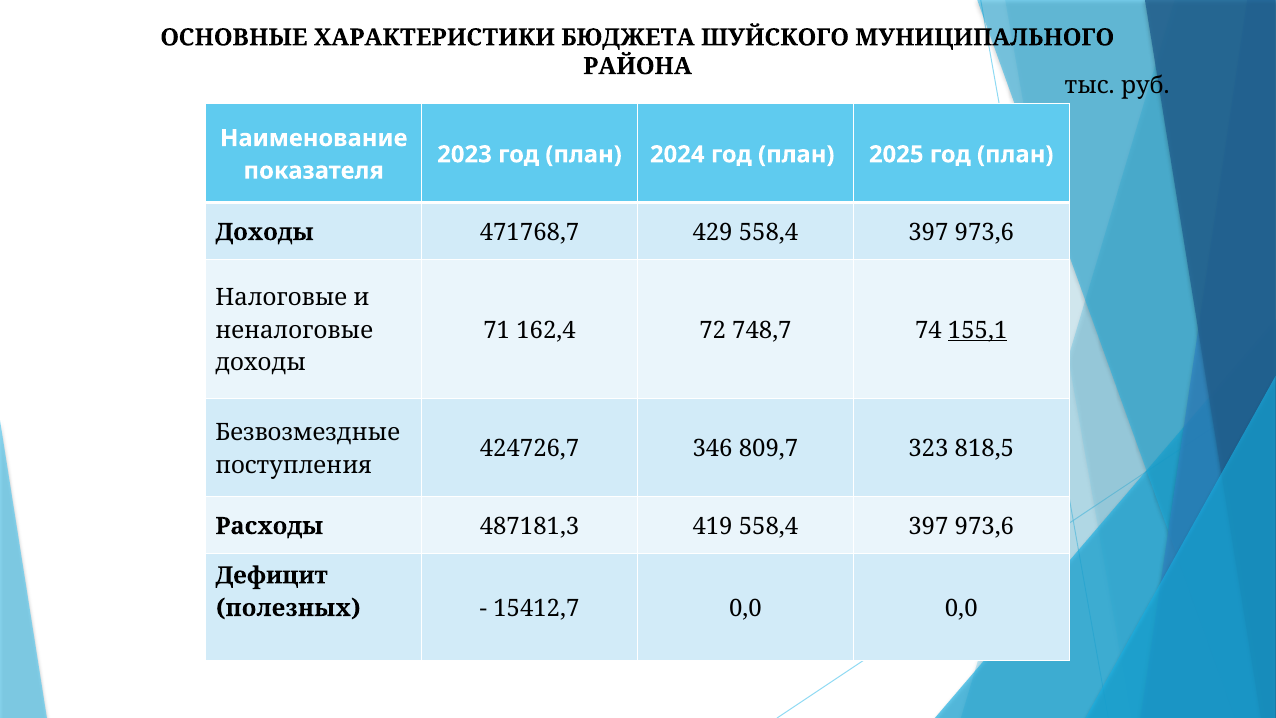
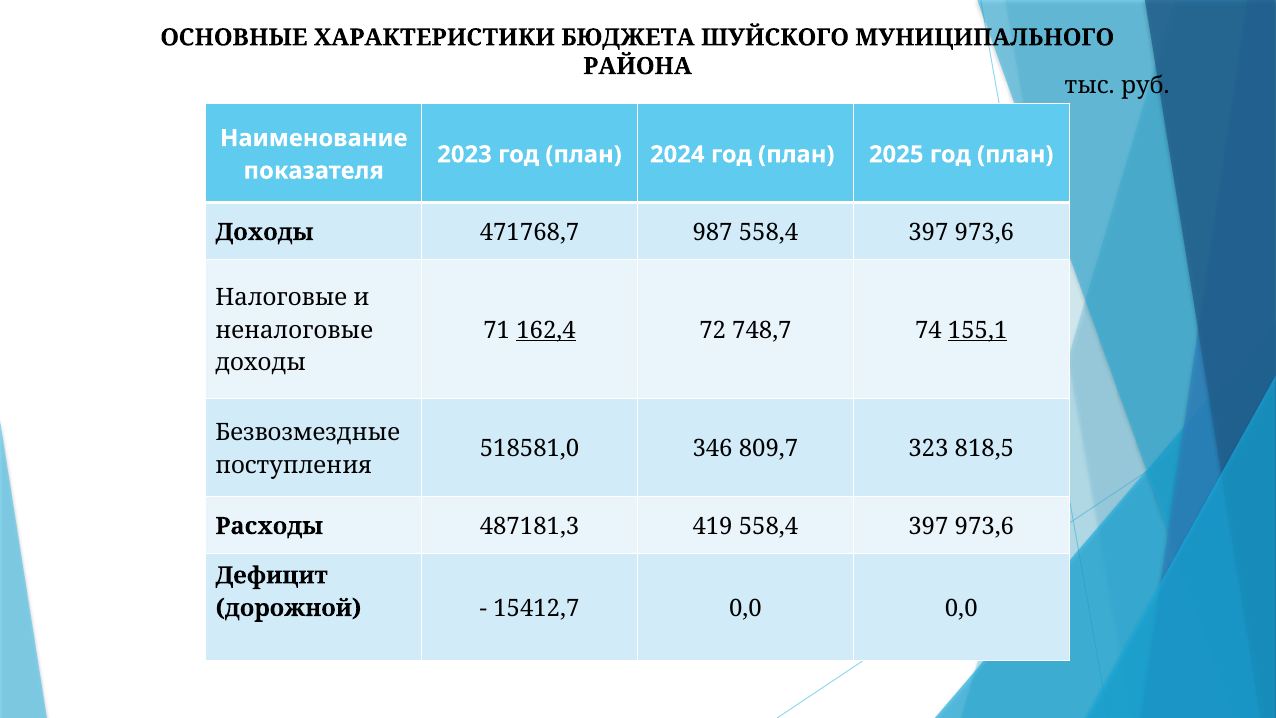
429: 429 -> 987 (713, 232)
162,4 underline: none -> present (546, 330)
424726,7: 424726,7 -> 518581,0 (530, 449)
полезных: полезных -> дорожной (288, 608)
